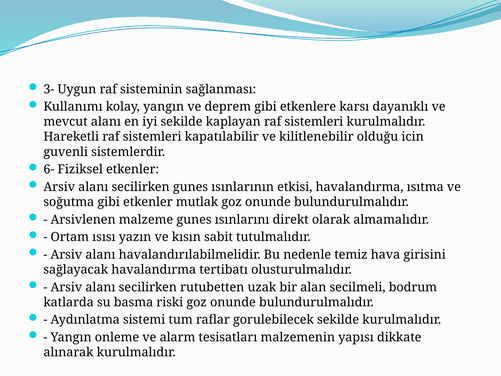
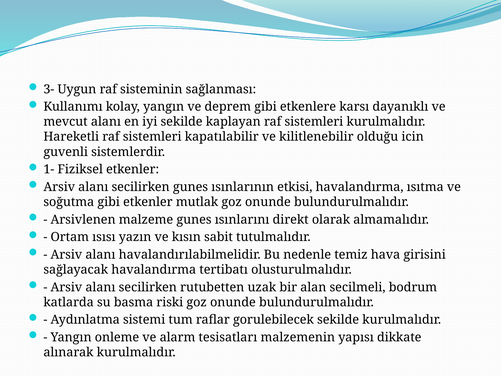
6-: 6- -> 1- (49, 169)
